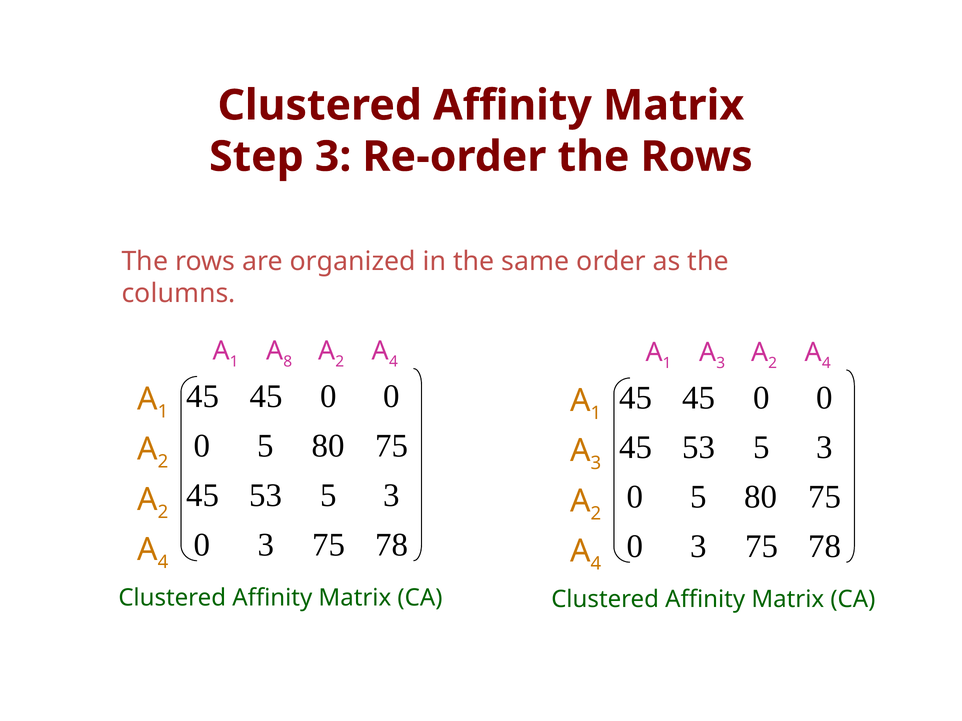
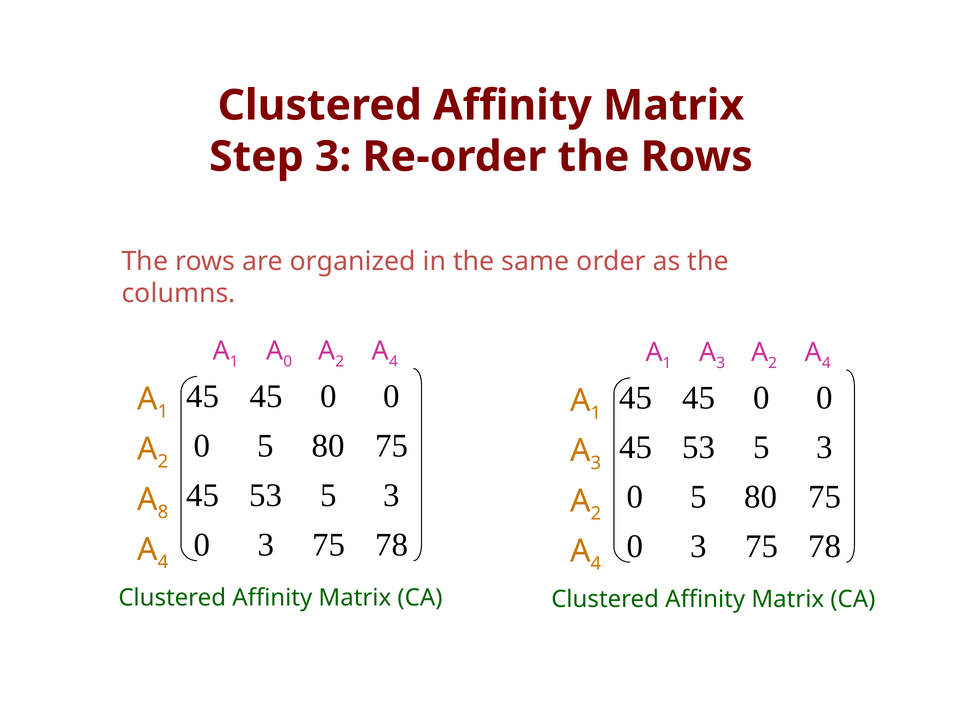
8: 8 -> 0 (288, 362)
2: 2 -> 8 (163, 512)
